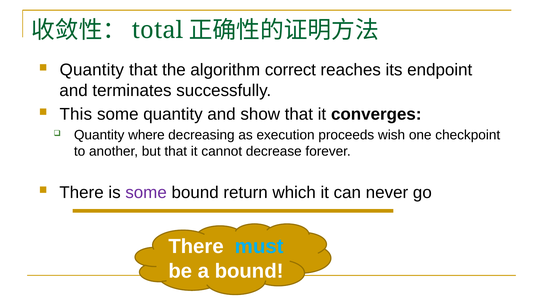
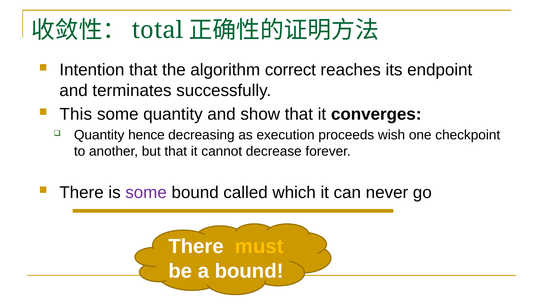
Quantity: Quantity -> Intention (92, 70)
where: where -> hence (146, 135)
return: return -> called (246, 192)
must colour: light blue -> yellow (259, 246)
